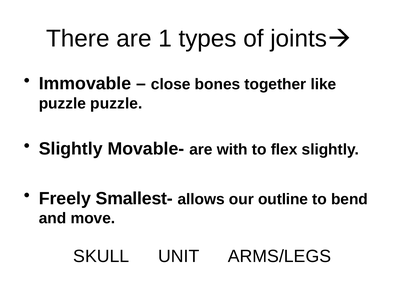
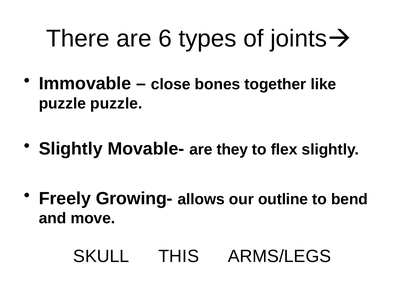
1: 1 -> 6 (165, 39)
with: with -> they (232, 149)
Smallest-: Smallest- -> Growing- (134, 198)
UNIT: UNIT -> THIS (179, 256)
